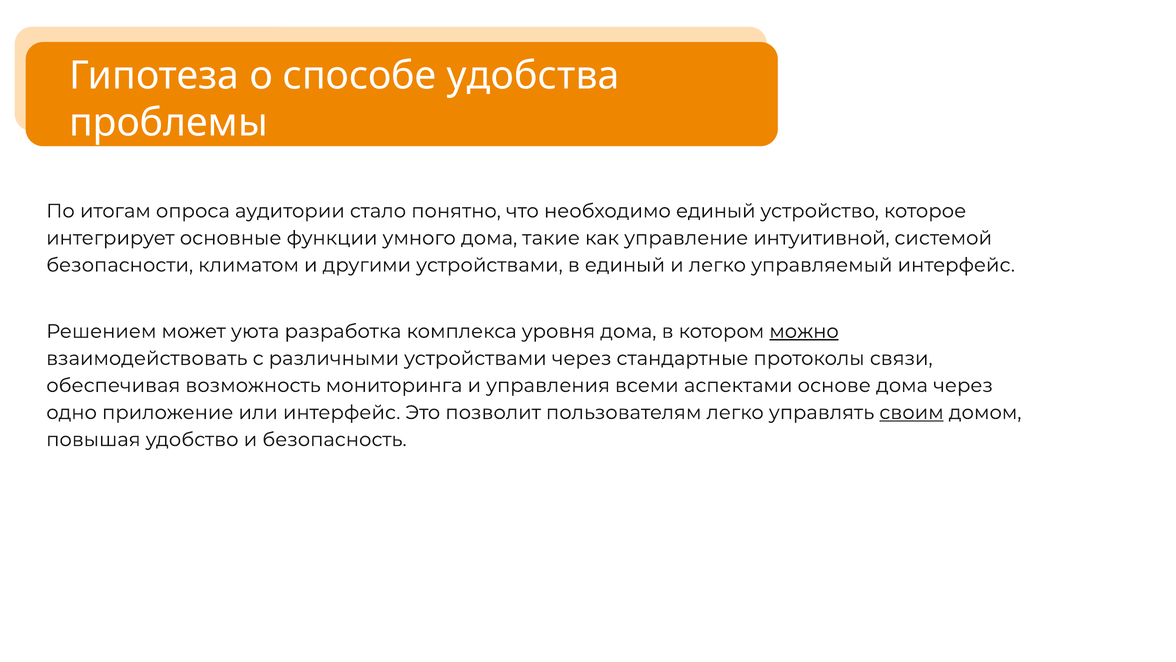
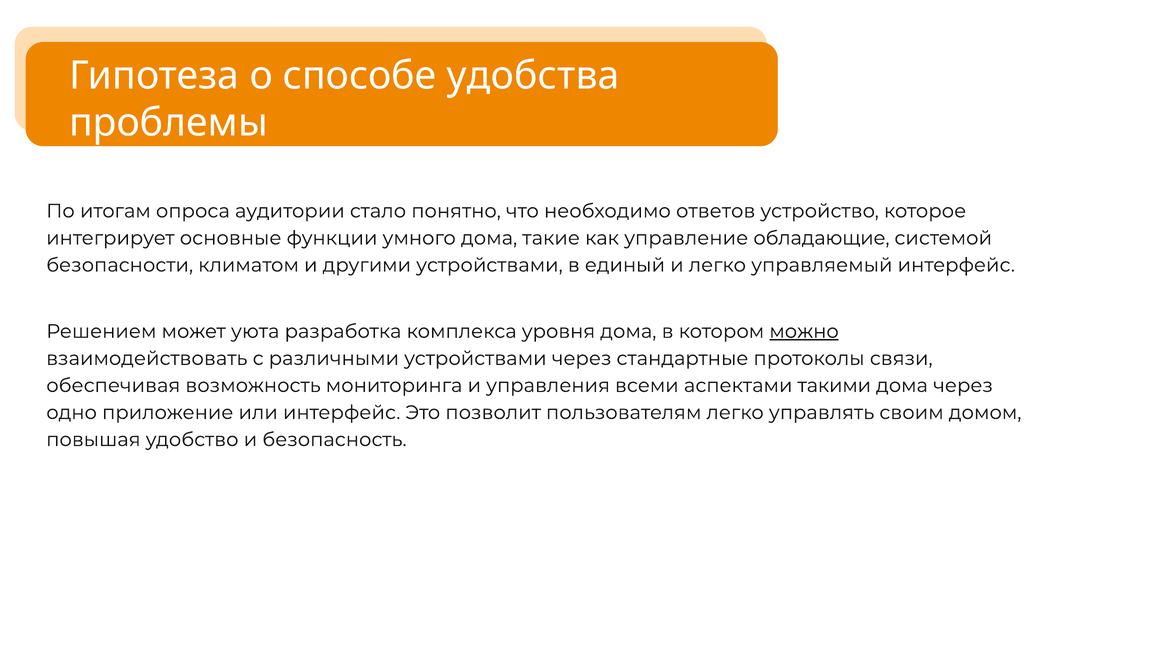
необходимо единый: единый -> ответов (716, 211)
интуитивной: интуитивной -> обладающие (821, 238)
основе: основе -> такими (834, 385)
своим underline: present -> none (911, 412)
